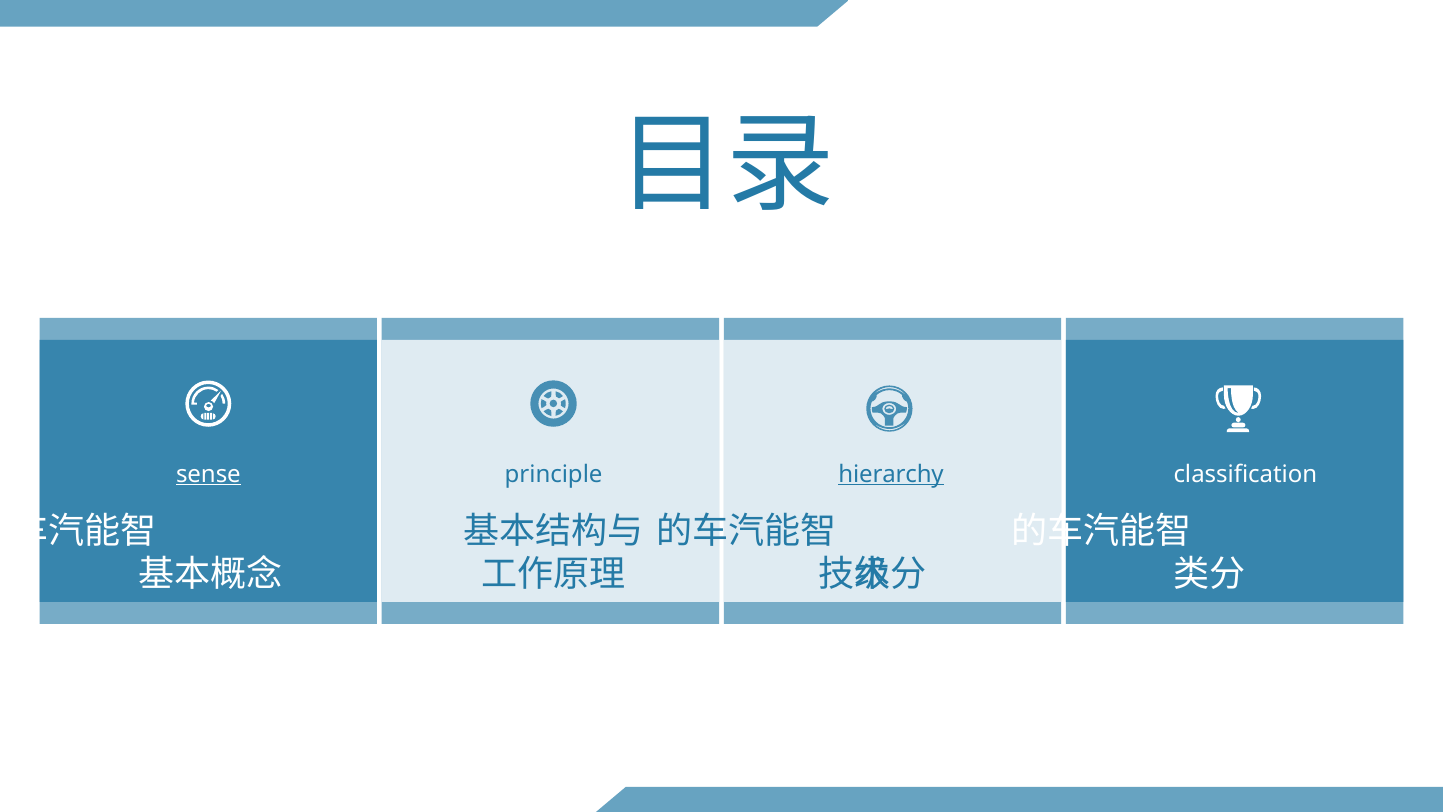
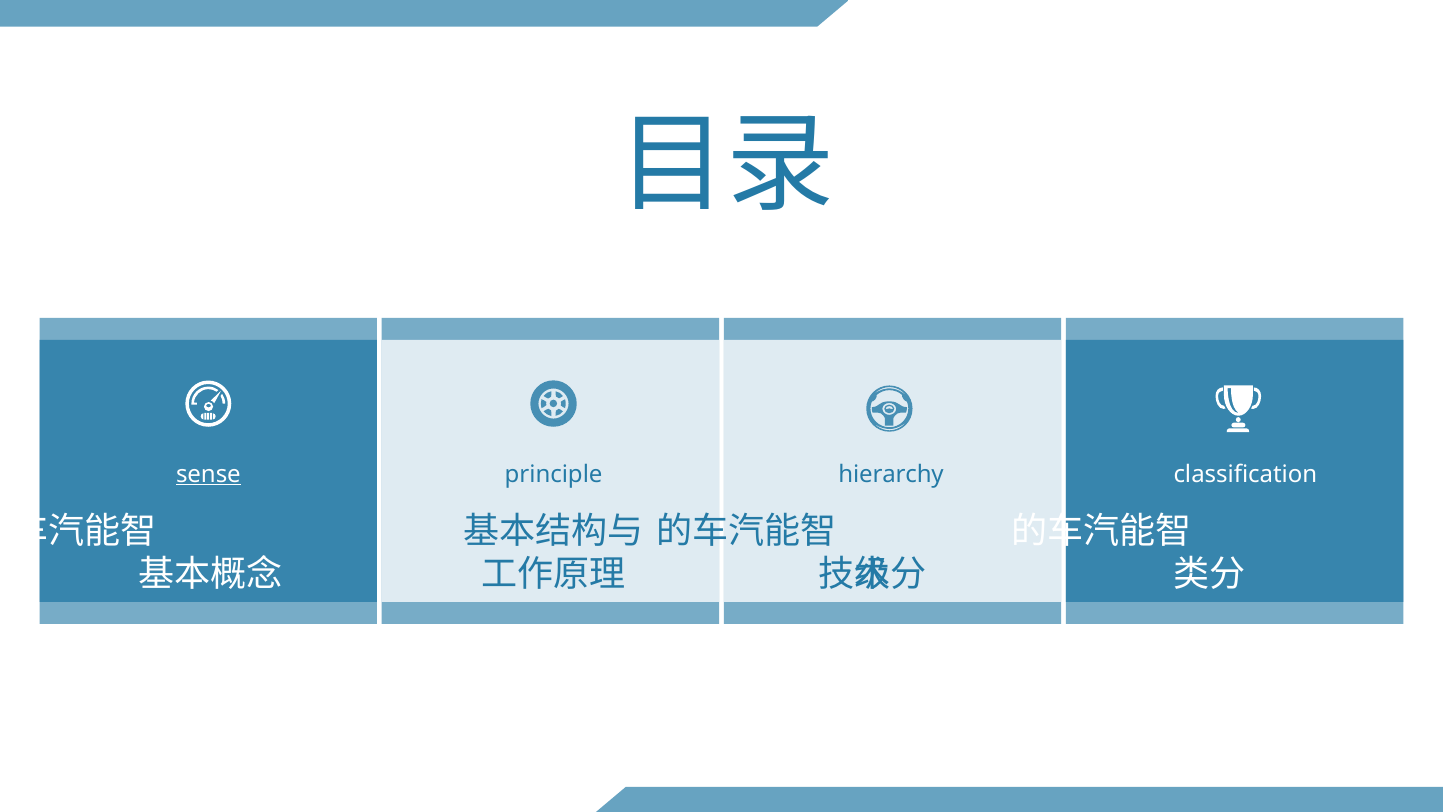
hierarchy underline: present -> none (891, 474)
